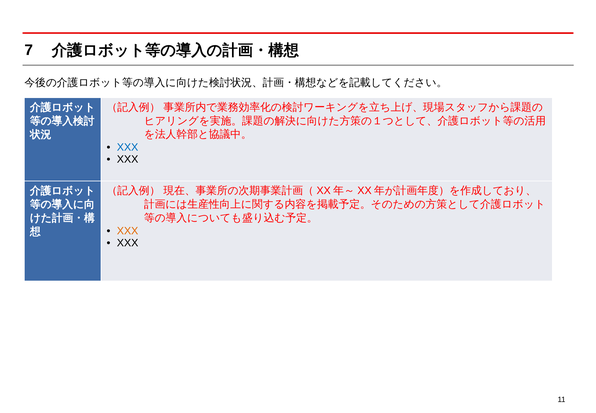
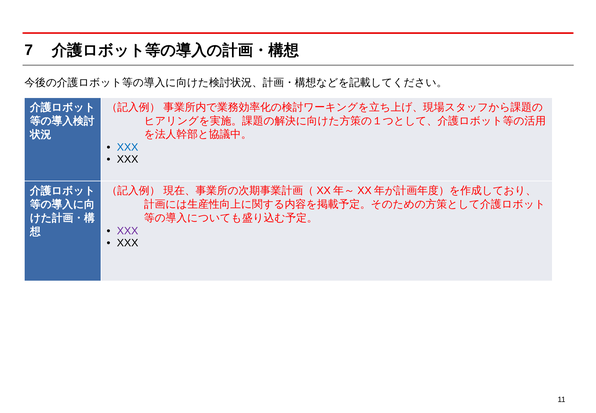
XXX colour: orange -> purple (128, 231)
